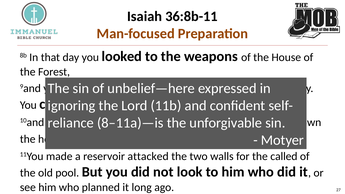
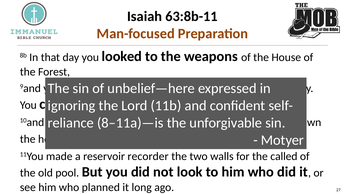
36:8b-11: 36:8b-11 -> 63:8b-11 (192, 16)
attacked: attacked -> recorder (148, 156)
